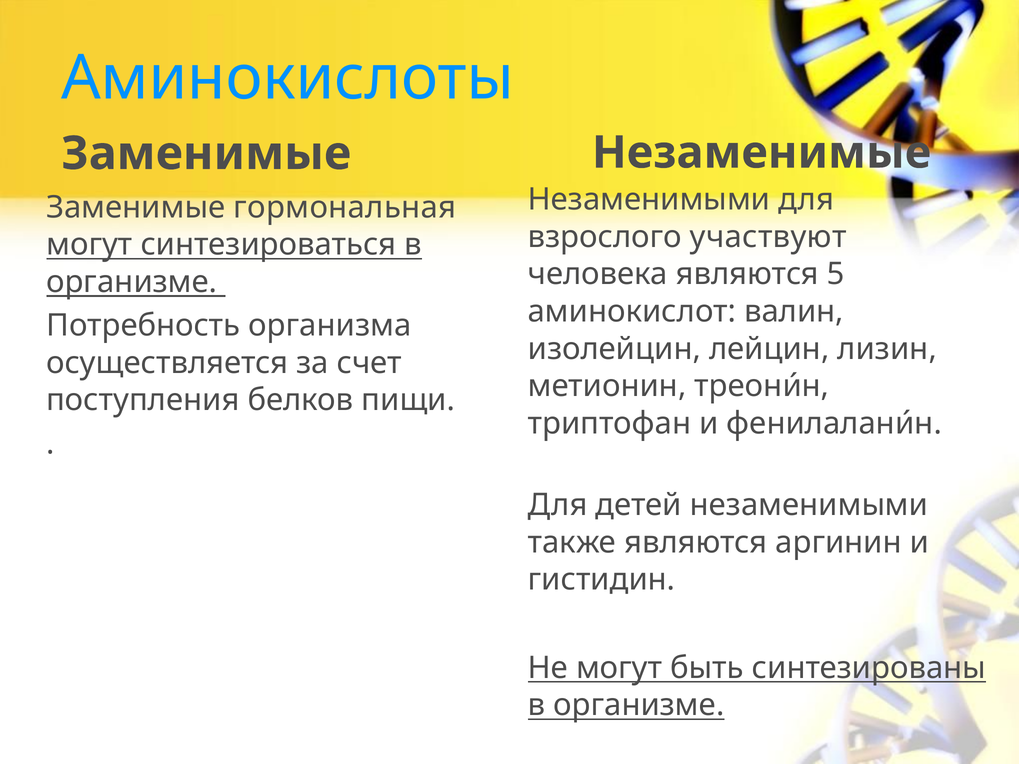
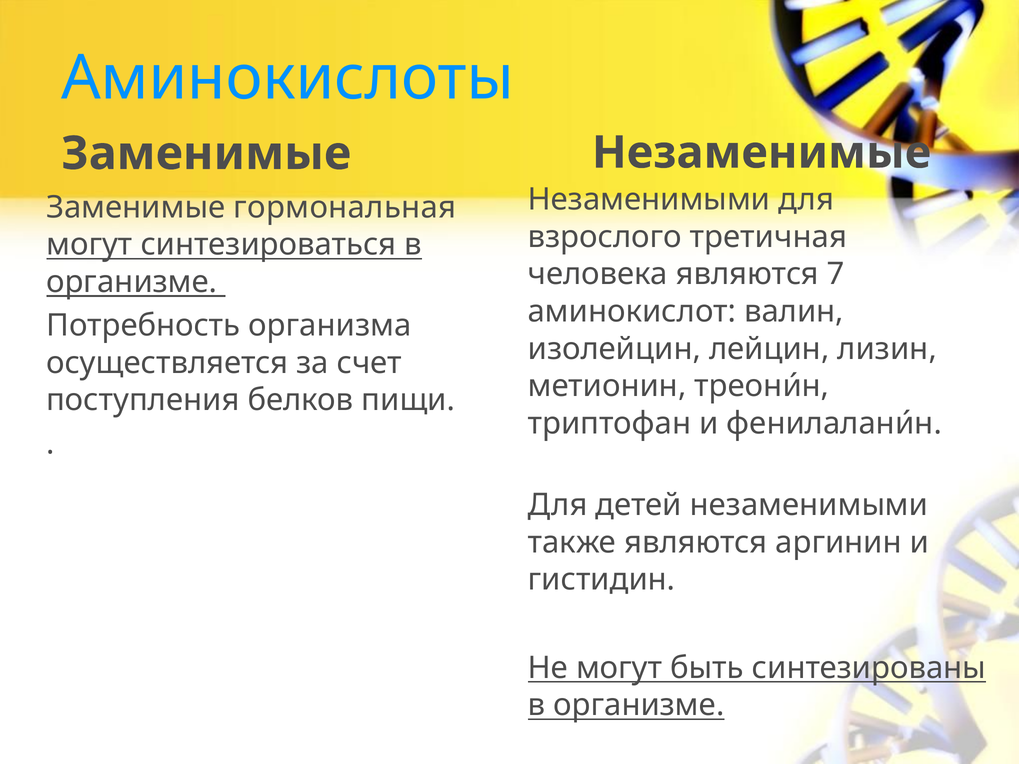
участвуют: участвуют -> третичная (768, 237)
5: 5 -> 7 (836, 274)
